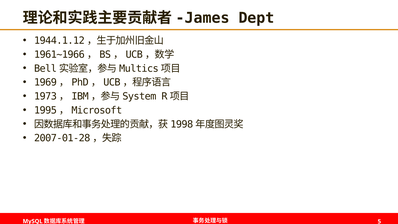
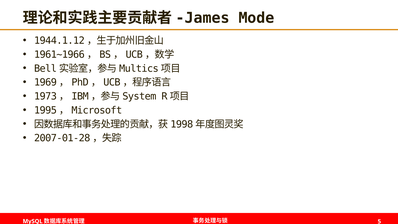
Dept: Dept -> Mode (256, 18)
